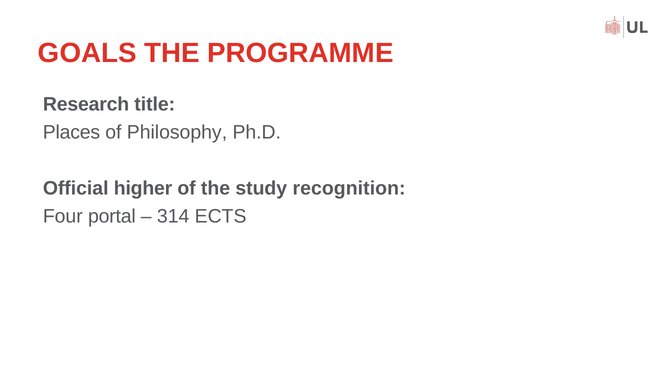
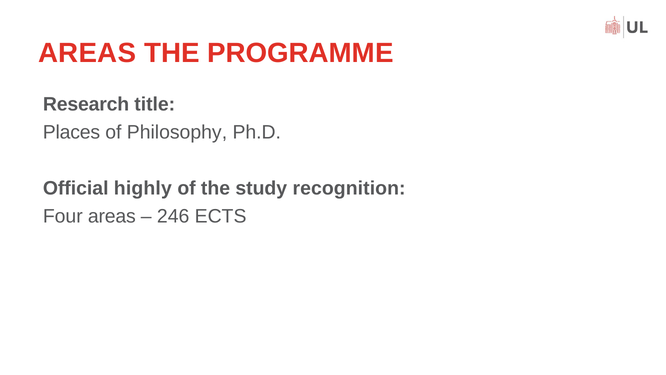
GOALS: GOALS -> AREAS (87, 53)
higher: higher -> highly (143, 188)
Four portal: portal -> areas (112, 216)
314: 314 -> 246 (173, 216)
